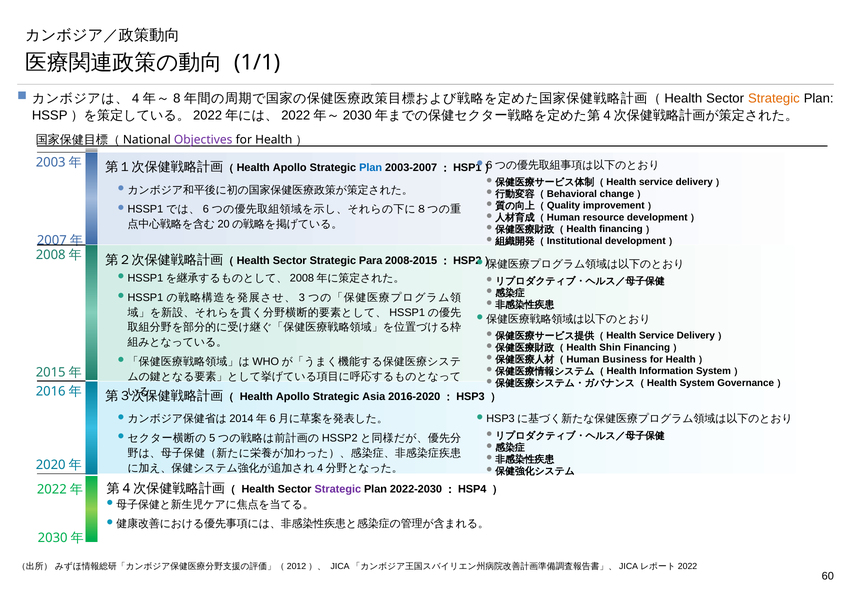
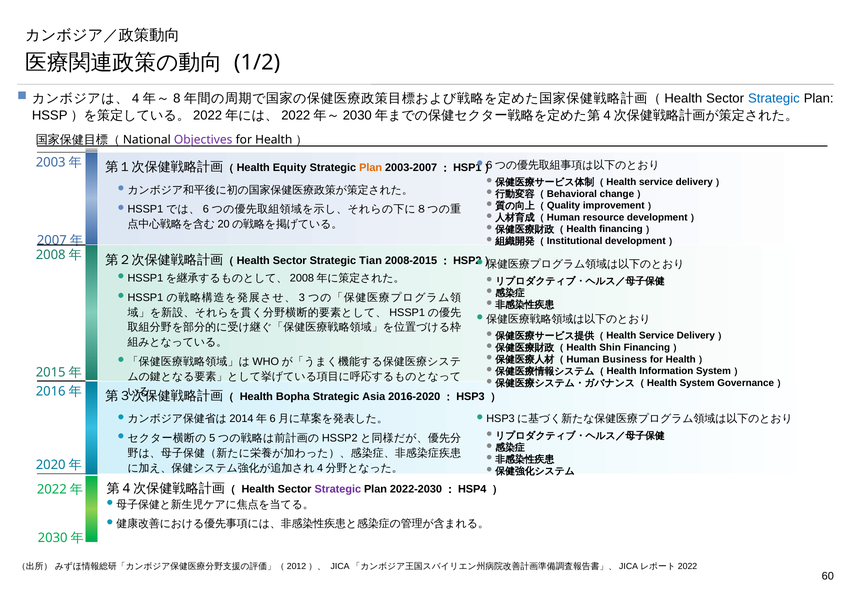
1/1: 1/1 -> 1/2 (257, 63)
Strategic colour: orange -> blue (774, 98)
Apollo: Apollo -> Equity (290, 168)
Plan colour: blue -> orange (371, 168)
Para: Para -> Tian (371, 261)
Health Apollo: Apollo -> Bopha (293, 397)
